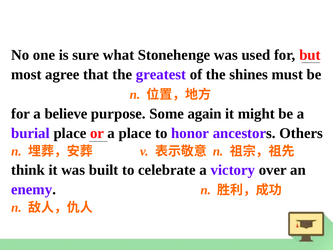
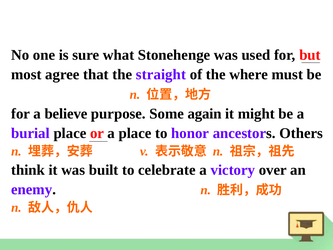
greatest: greatest -> straight (161, 74)
shines: shines -> where (249, 74)
